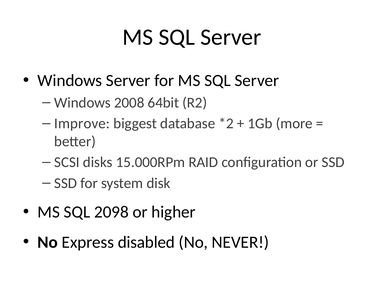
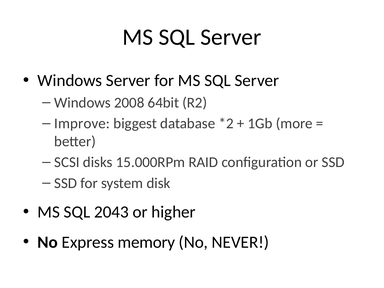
2098: 2098 -> 2043 (111, 212)
disabled: disabled -> memory (146, 242)
